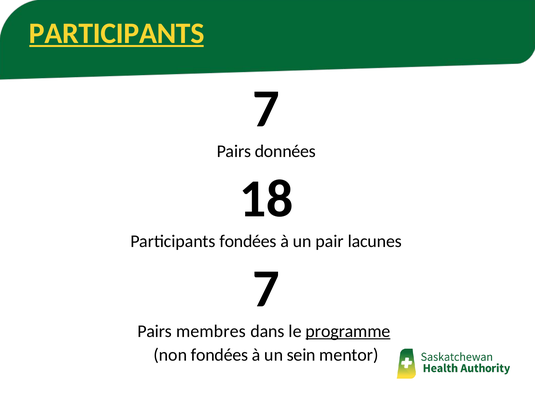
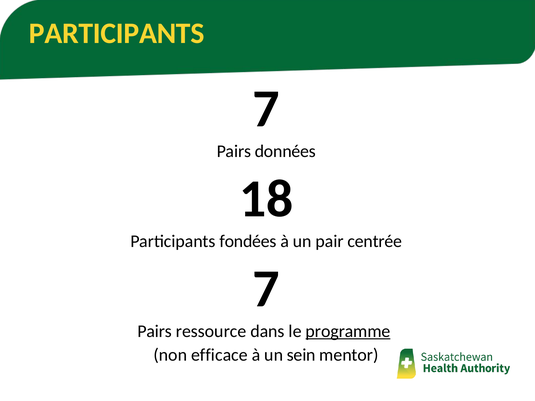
PARTICIPANTS underline: present -> none (117, 33)
lacunes: lacunes -> centrée (375, 241)
membres: membres -> ressource (211, 331)
non fondées: fondées -> efficace (219, 355)
